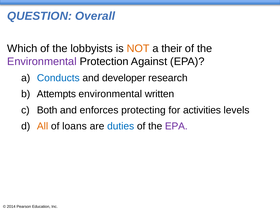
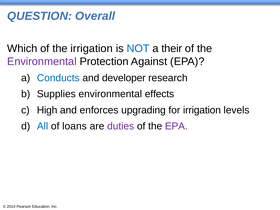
the lobbyists: lobbyists -> irrigation (92, 49)
NOT colour: orange -> blue (138, 49)
Attempts: Attempts -> Supplies (56, 94)
written: written -> effects (159, 94)
Both: Both -> High (47, 110)
protecting: protecting -> upgrading (143, 110)
for activities: activities -> irrigation (202, 110)
All colour: orange -> blue (43, 126)
duties colour: blue -> purple (121, 126)
